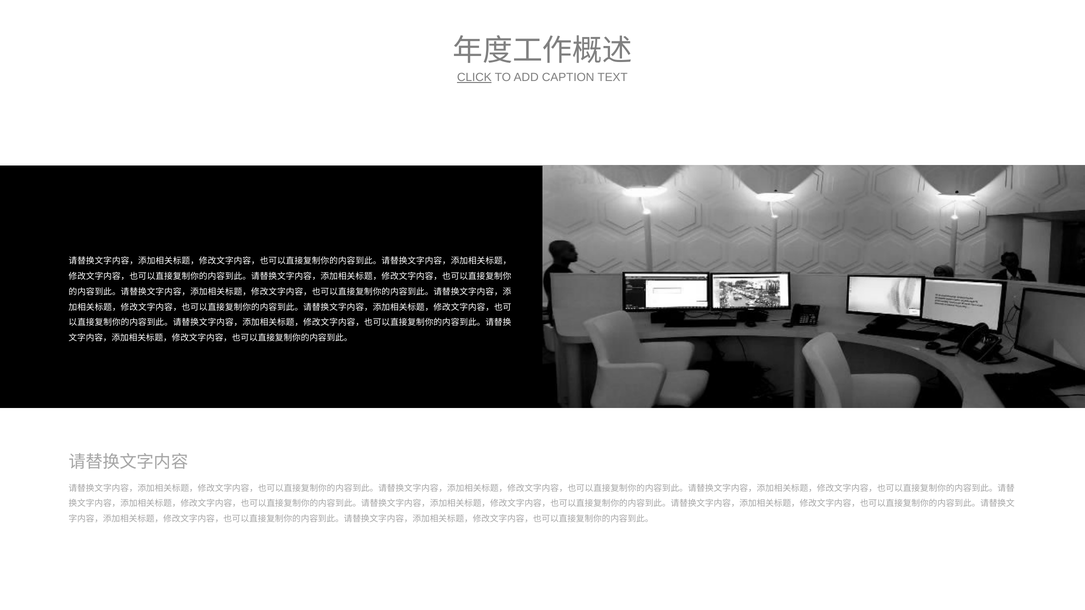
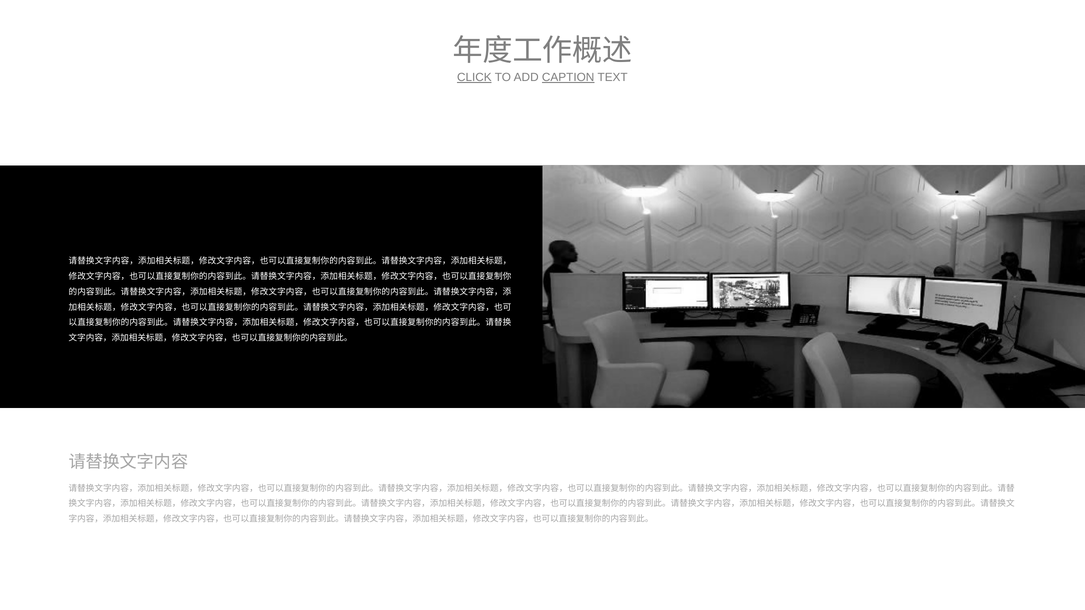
CAPTION underline: none -> present (568, 77)
